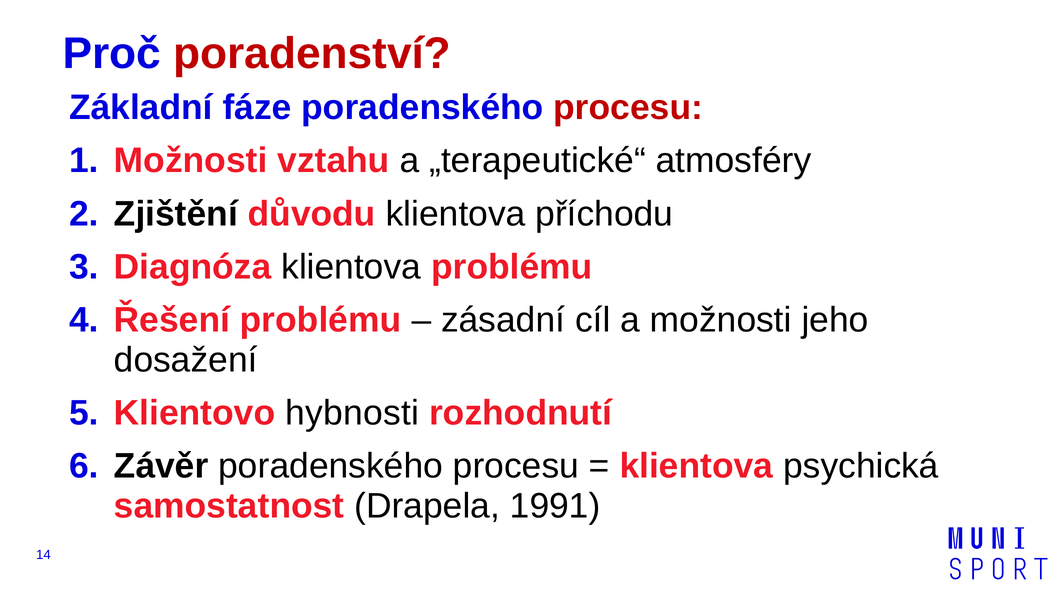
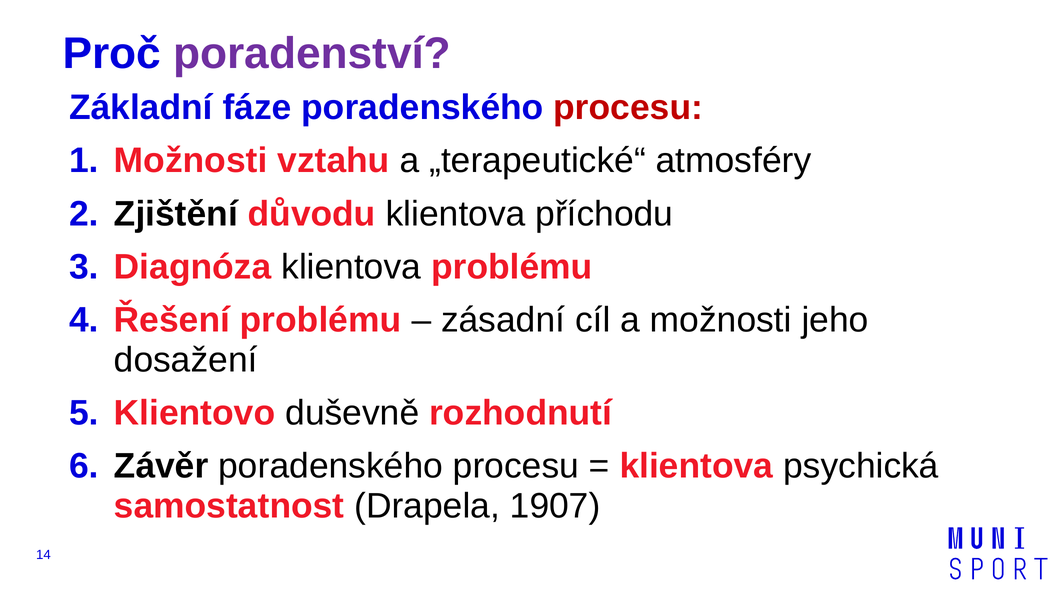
poradenství colour: red -> purple (312, 54)
hybnosti: hybnosti -> duševně (352, 413)
1991: 1991 -> 1907 (555, 506)
